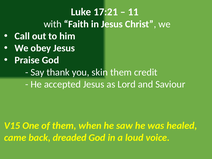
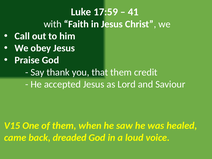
17:21: 17:21 -> 17:59 (106, 12)
11: 11 -> 41 (133, 12)
skin: skin -> that (100, 72)
